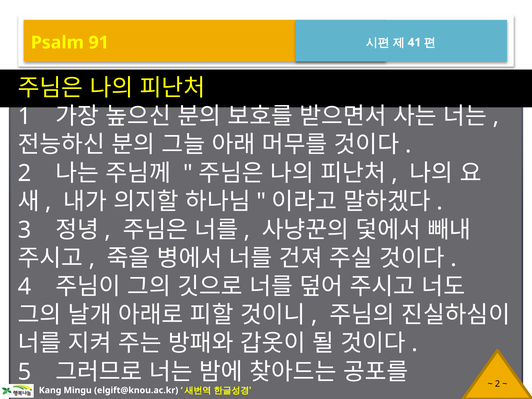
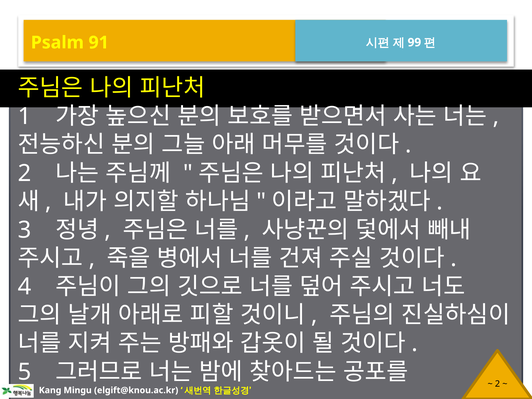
41: 41 -> 99 (414, 42)
